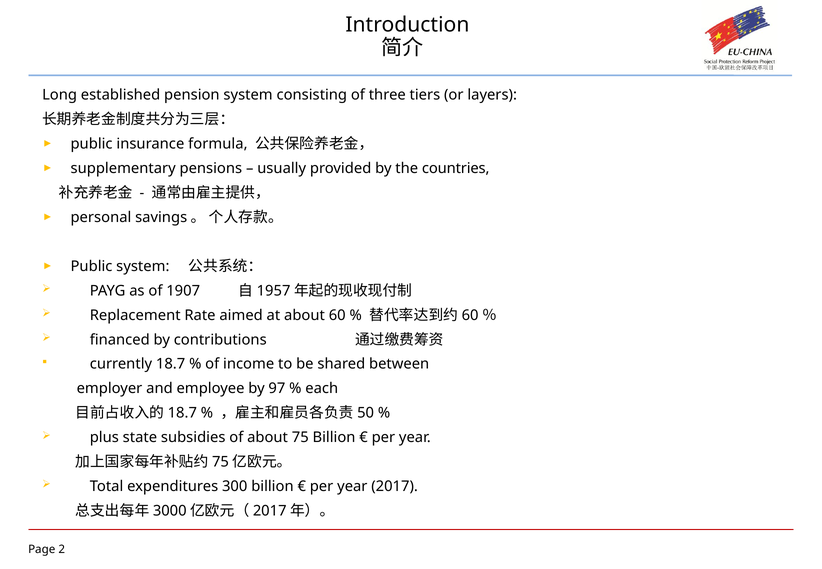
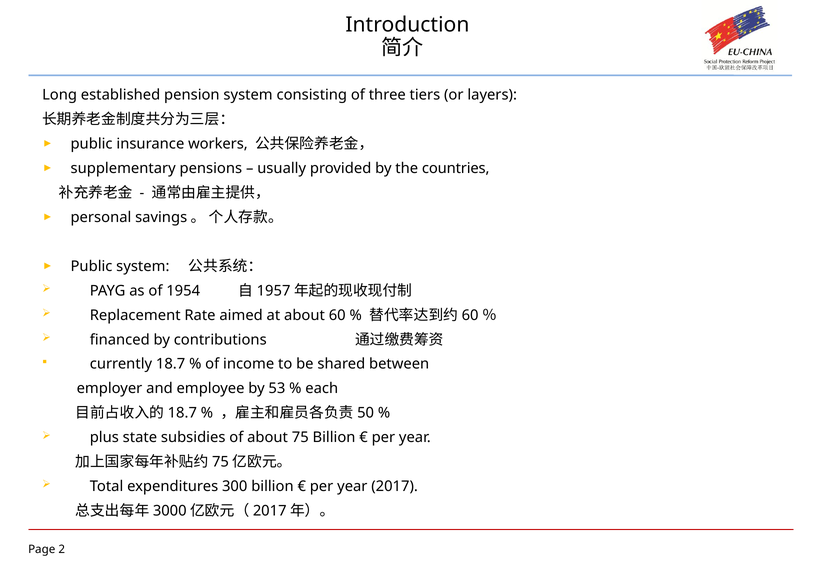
formula: formula -> workers (218, 144)
1907: 1907 -> 1954 (183, 291)
97: 97 -> 53 (277, 389)
